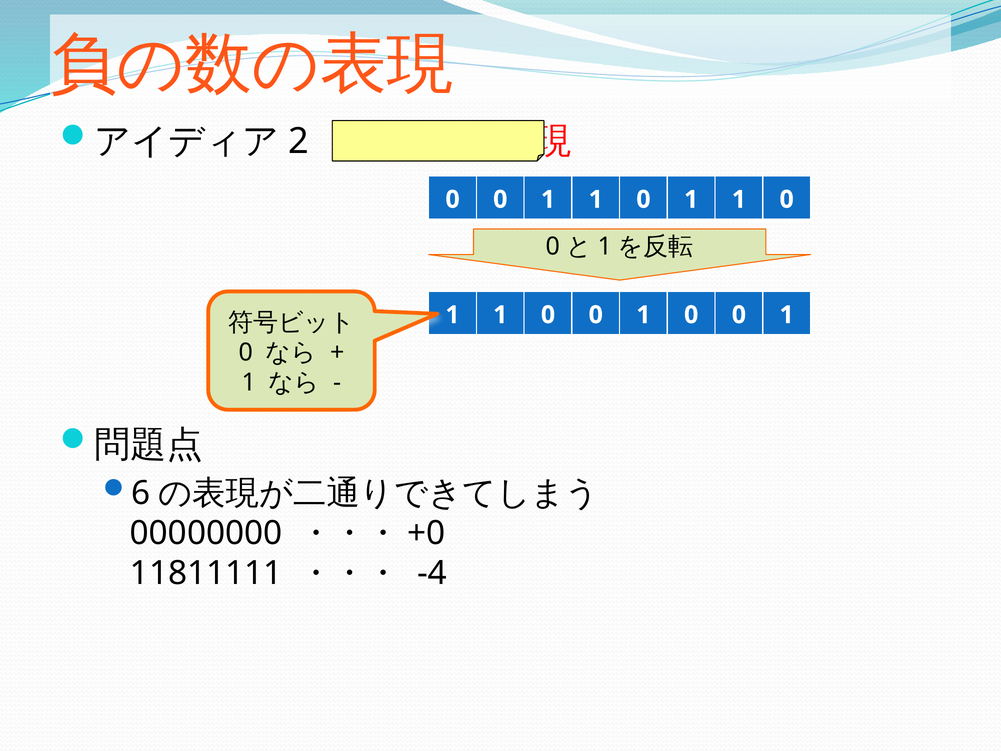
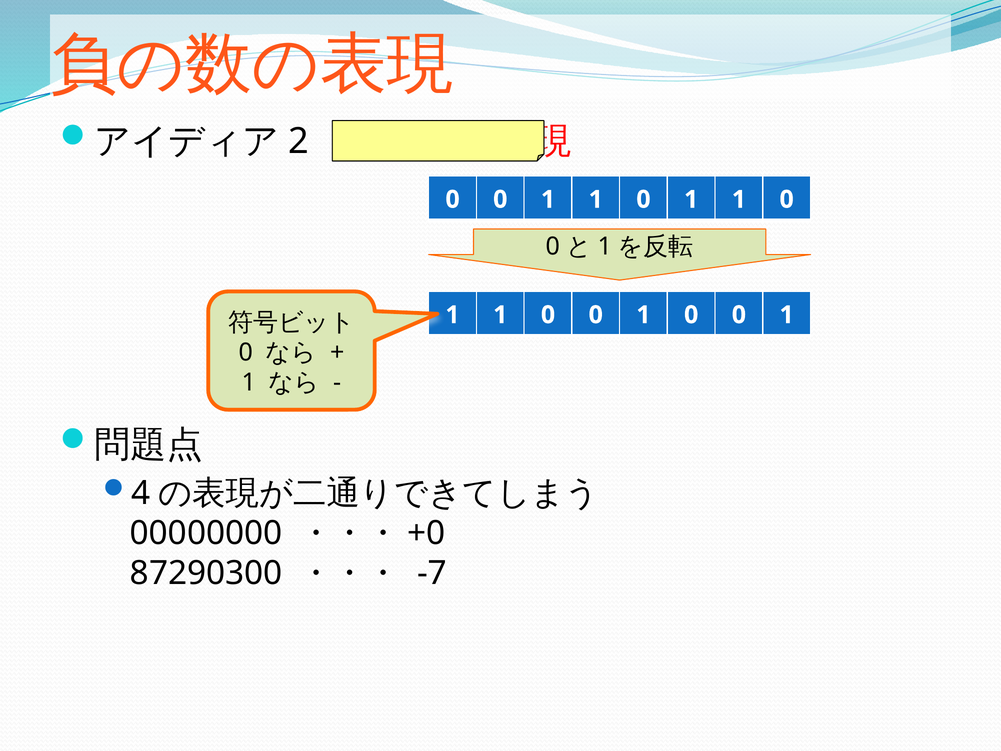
6: 6 -> 4 (141, 493)
11811111: 11811111 -> 87290300 (206, 573)
-4: -4 -> -7 (432, 573)
